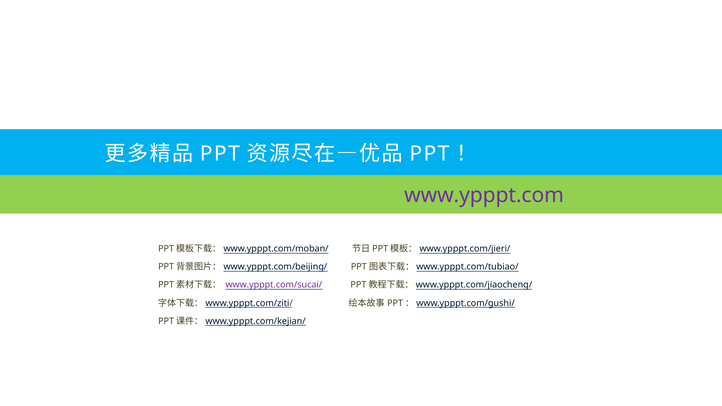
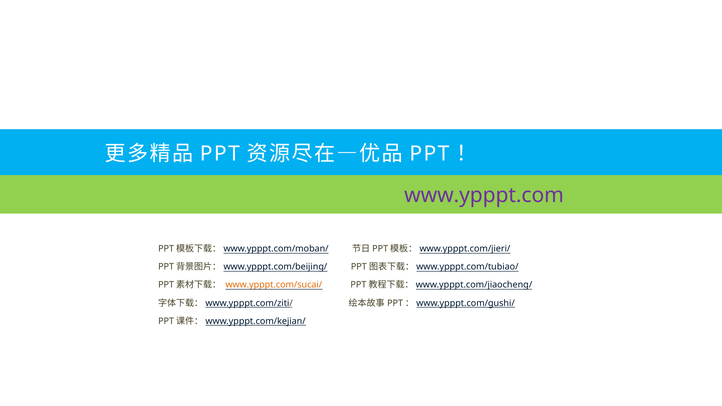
www.ypppt.com/sucai/ colour: purple -> orange (274, 285)
